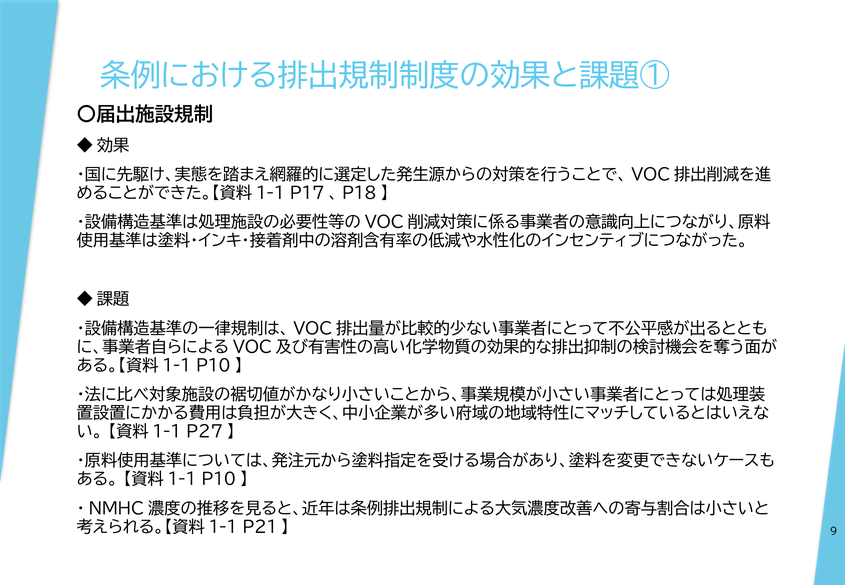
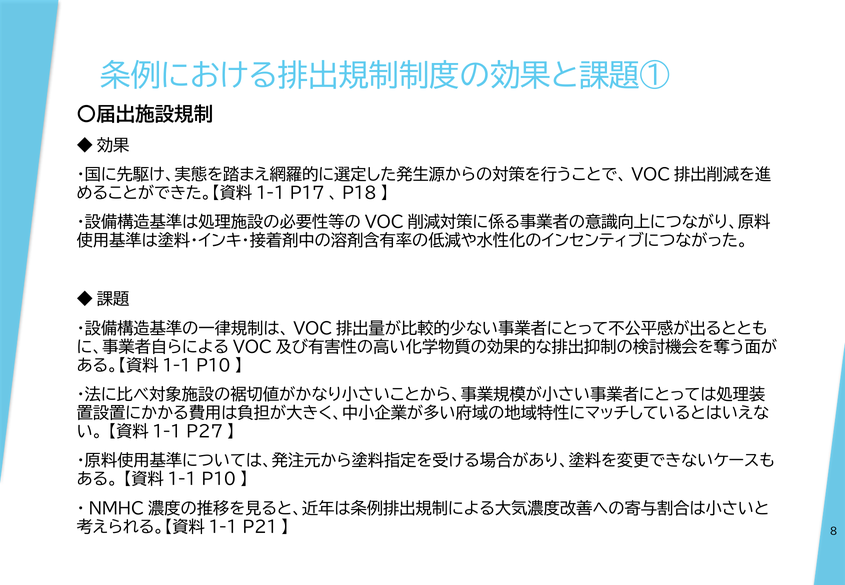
9: 9 -> 8 (834, 532)
